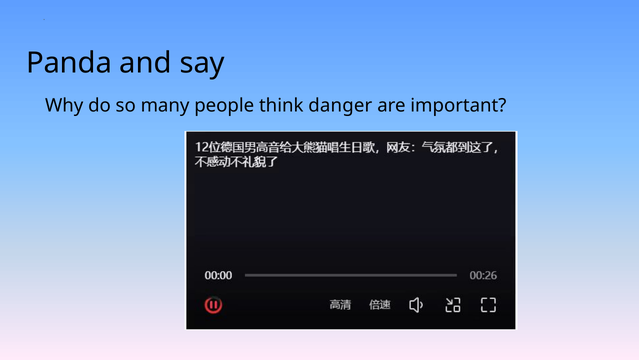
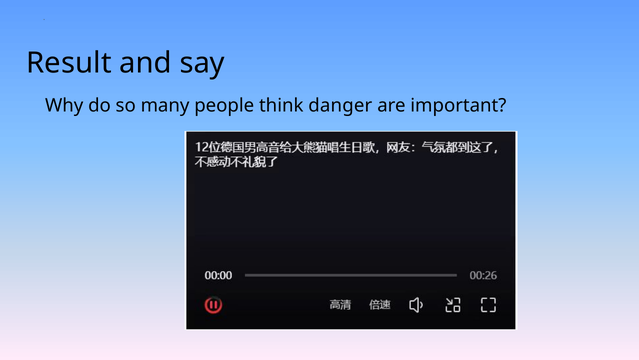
Panda: Panda -> Result (69, 63)
